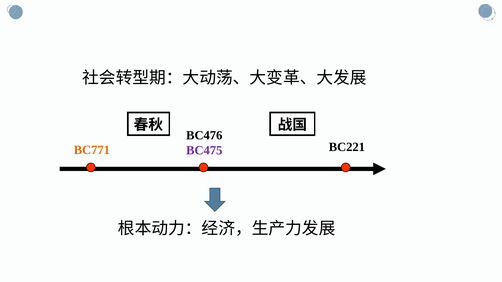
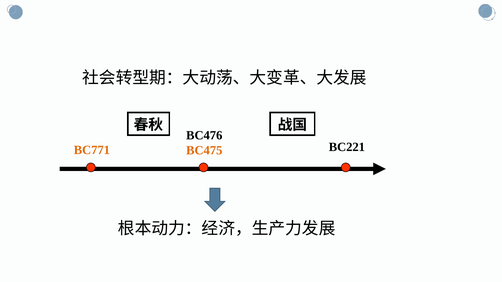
BC475 colour: purple -> orange (204, 151)
